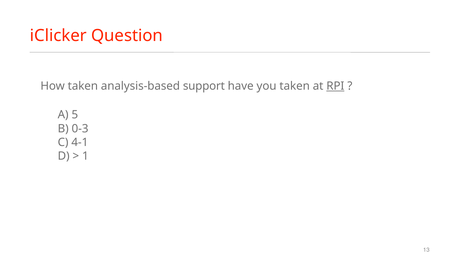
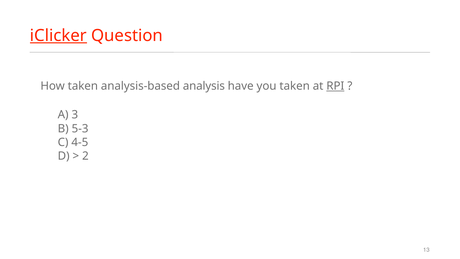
iClicker underline: none -> present (58, 36)
support: support -> analysis (204, 86)
5: 5 -> 3 (75, 115)
0-3: 0-3 -> 5-3 (80, 128)
4-1: 4-1 -> 4-5 (80, 142)
1: 1 -> 2 (85, 156)
